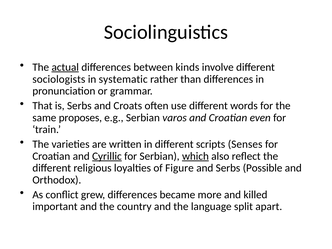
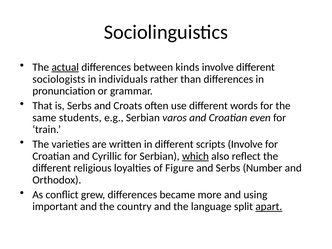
systematic: systematic -> individuals (123, 79)
proposes: proposes -> students (80, 118)
scripts Senses: Senses -> Involve (245, 144)
Cyrillic underline: present -> none (107, 156)
Possible: Possible -> Number (263, 168)
killed: killed -> using (255, 195)
apart underline: none -> present (269, 207)
